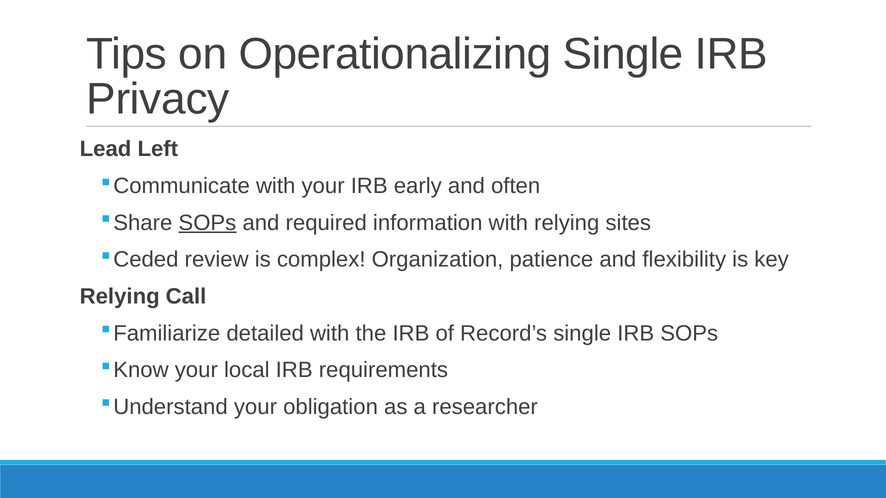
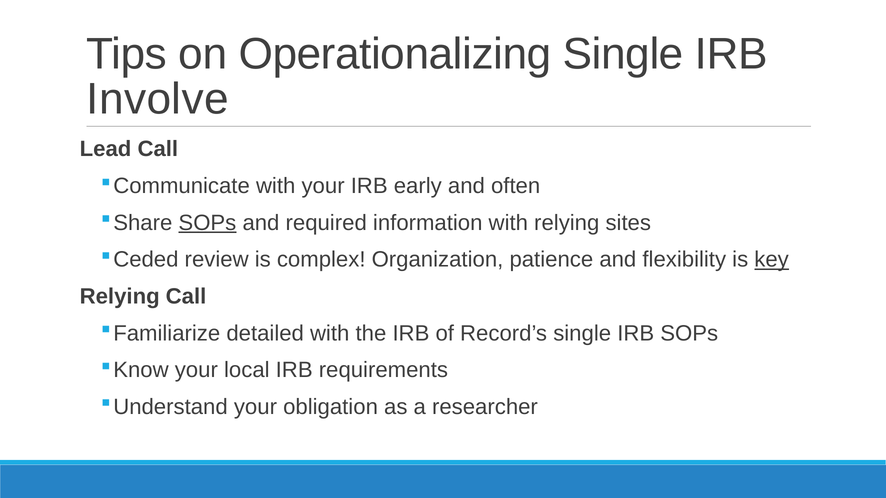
Privacy: Privacy -> Involve (158, 99)
Lead Left: Left -> Call (158, 149)
key underline: none -> present (772, 260)
